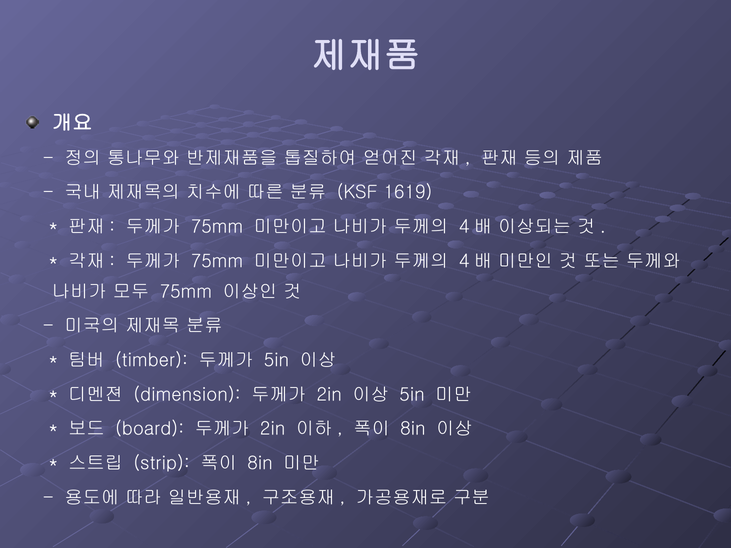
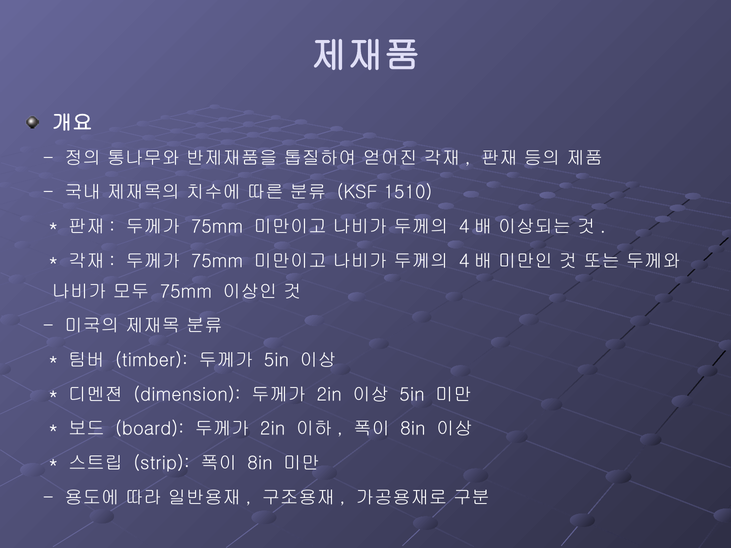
1619: 1619 -> 1510 (408, 192)
